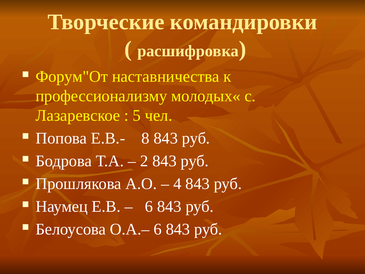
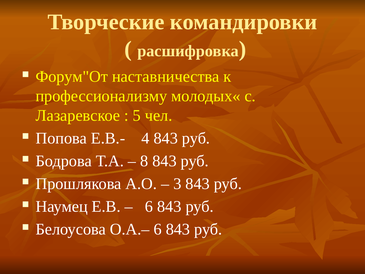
8: 8 -> 4 (145, 138)
2: 2 -> 8 (144, 161)
4: 4 -> 3 (177, 184)
